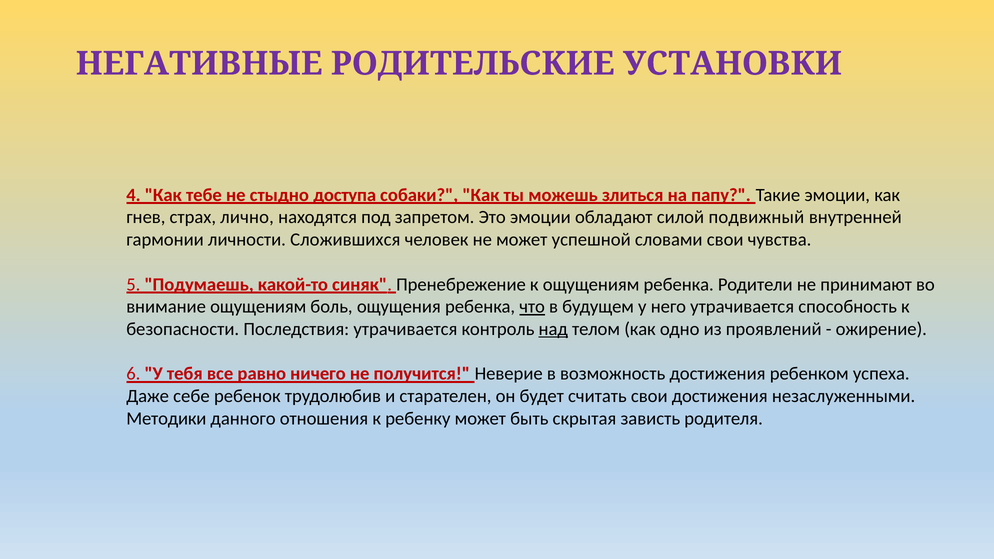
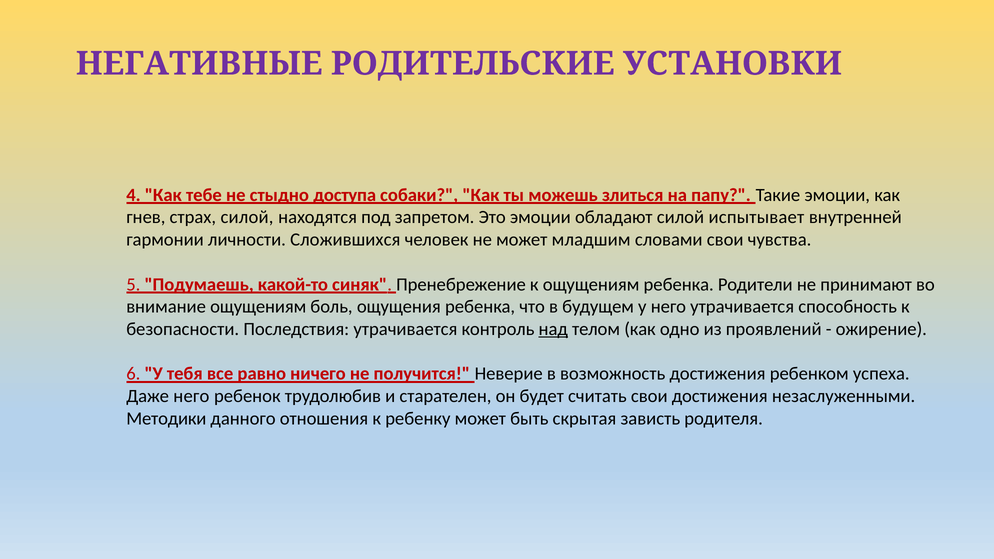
страх лично: лично -> силой (247, 217)
подвижный: подвижный -> испытывает (756, 217)
успешной: успешной -> младшим (591, 240)
что underline: present -> none (532, 307)
Даже себе: себе -> него (191, 396)
